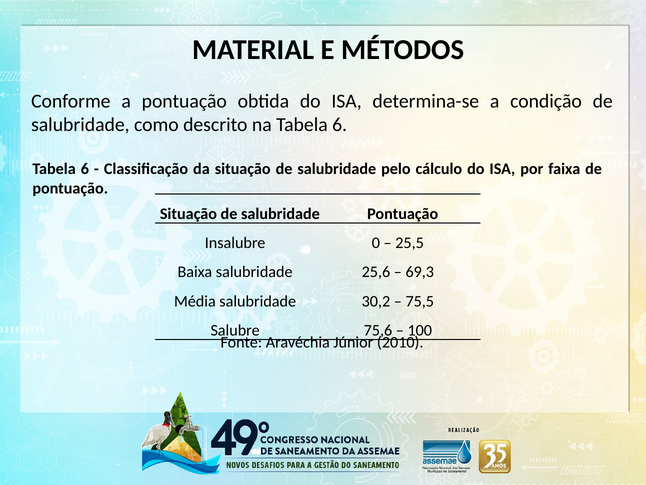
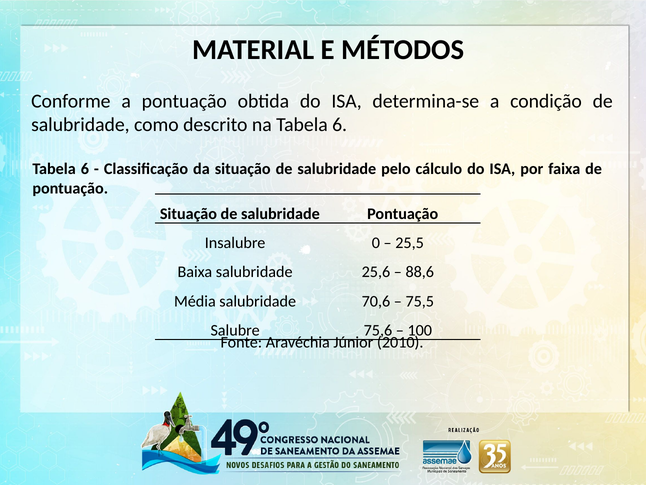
69,3: 69,3 -> 88,6 (420, 272)
30,2: 30,2 -> 70,6 (376, 301)
